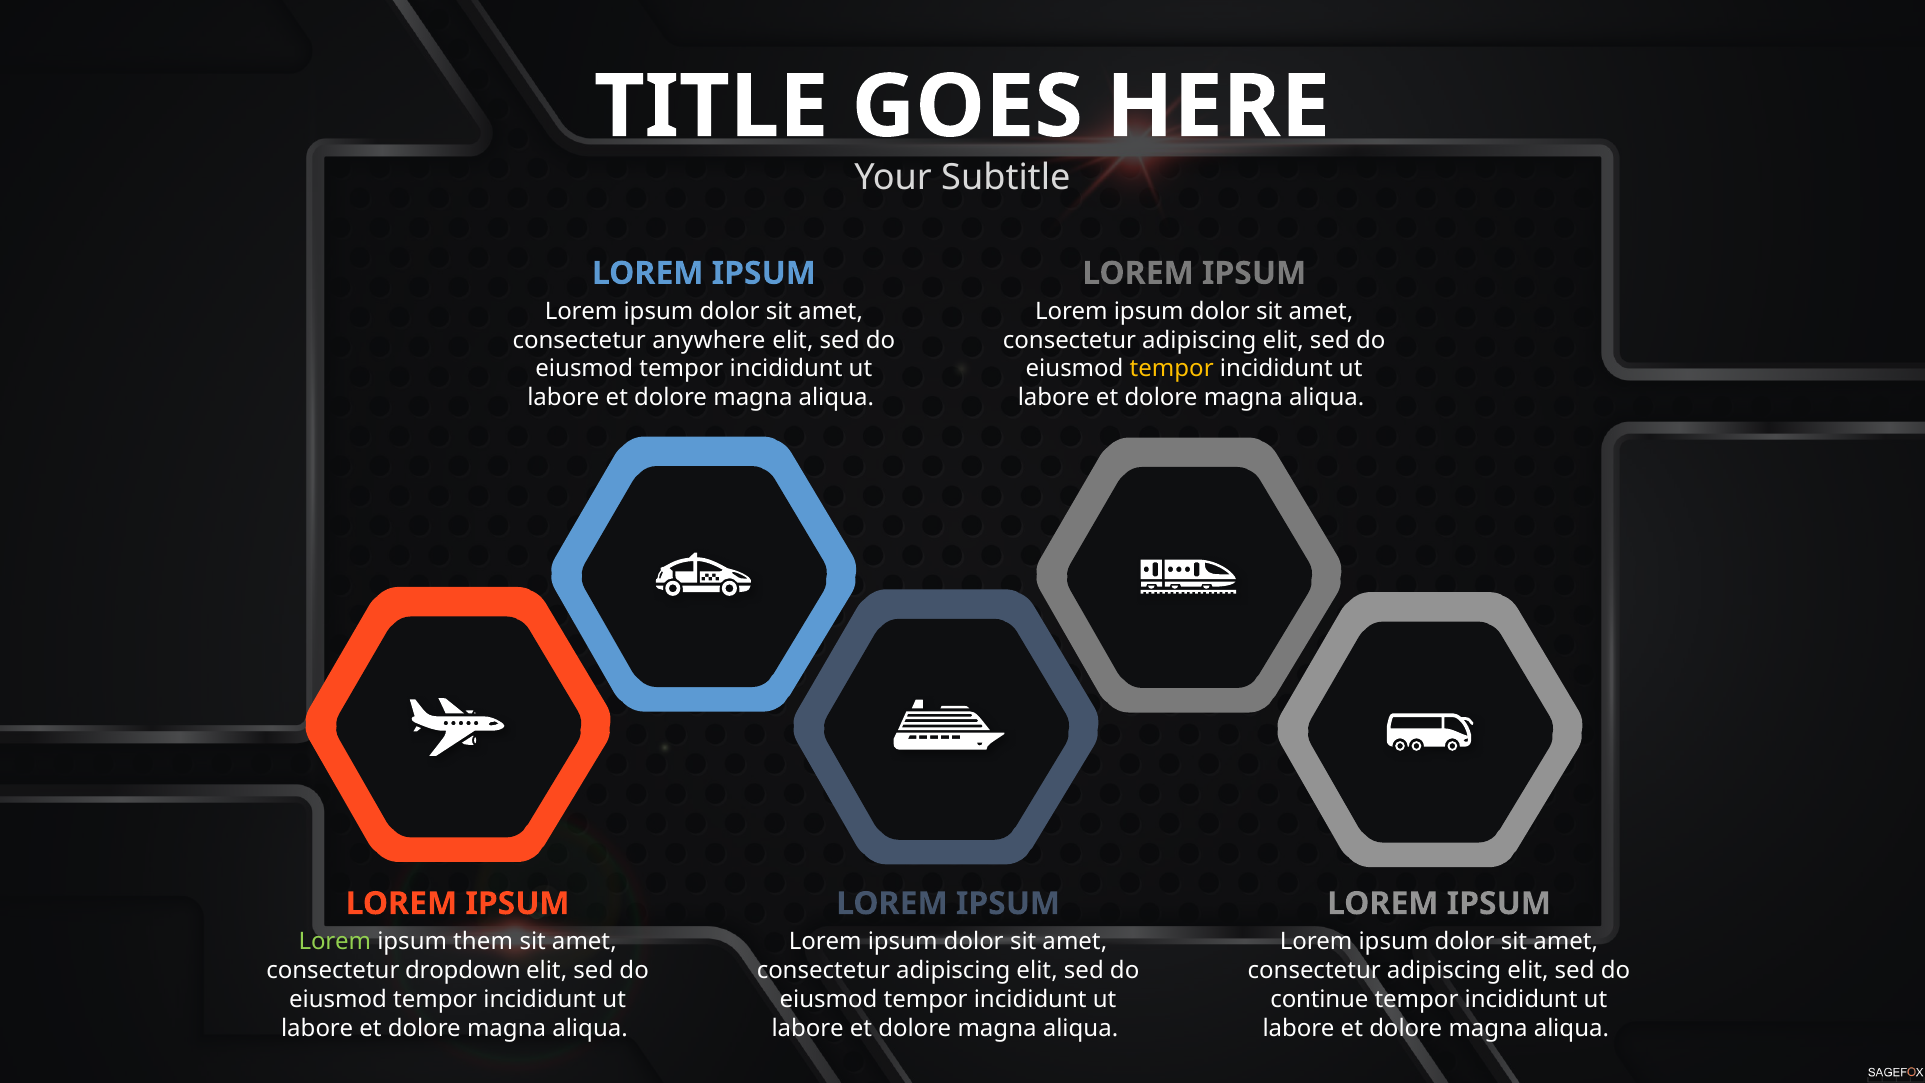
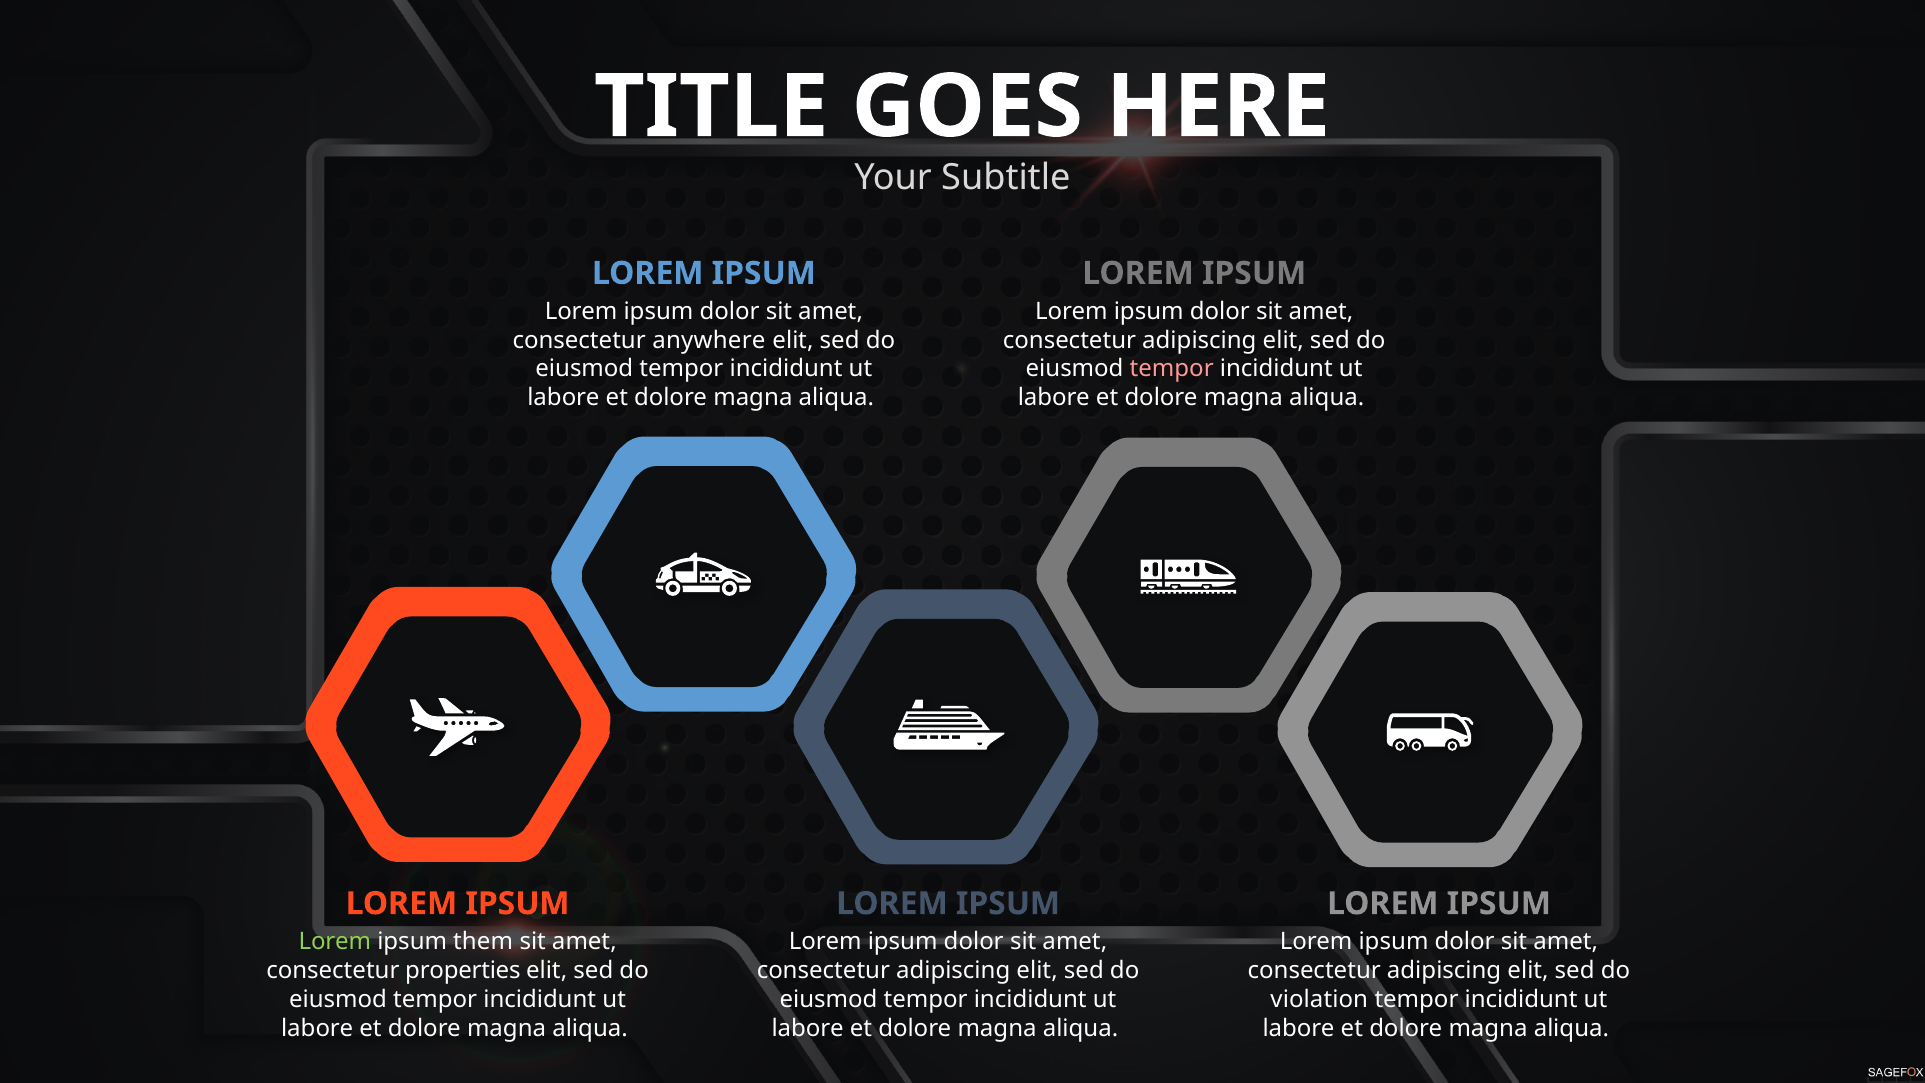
tempor colour: yellow -> pink (1172, 369)
dropdown: dropdown -> properties (463, 970)
continue: continue -> violation (1319, 999)
